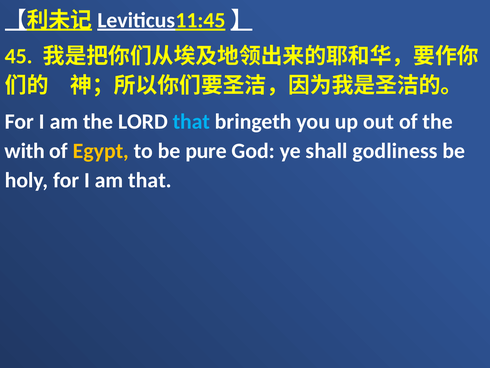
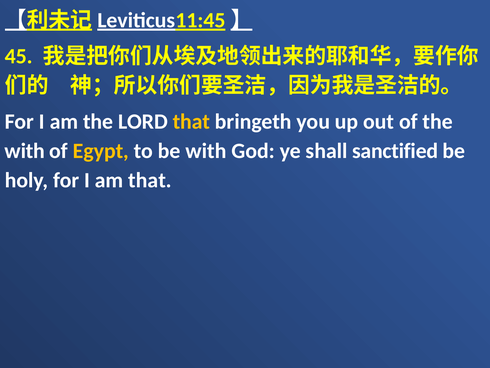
that colour: light blue -> yellow (191, 122)
be pure: pure -> with (206, 151)
godliness: godliness -> sanctified (395, 151)
